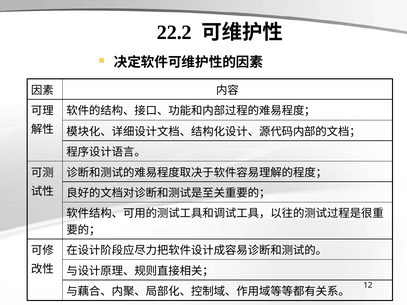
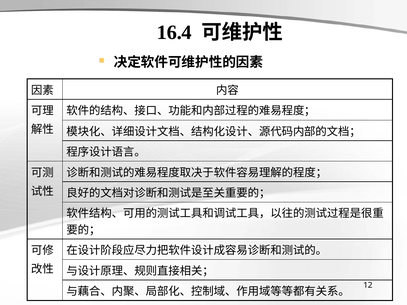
22.2: 22.2 -> 16.4 (174, 33)
